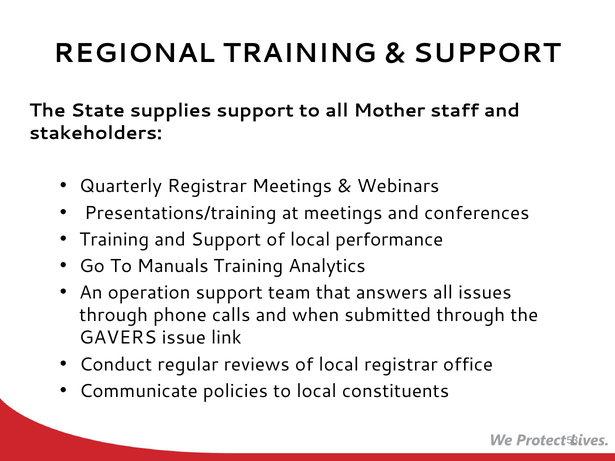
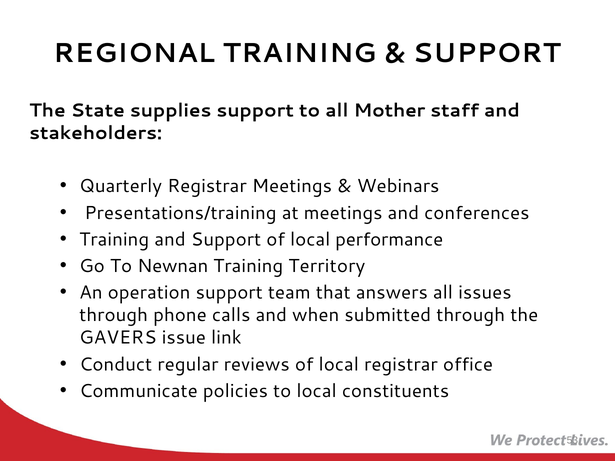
Manuals: Manuals -> Newnan (173, 266)
Analytics: Analytics -> Territory (327, 266)
